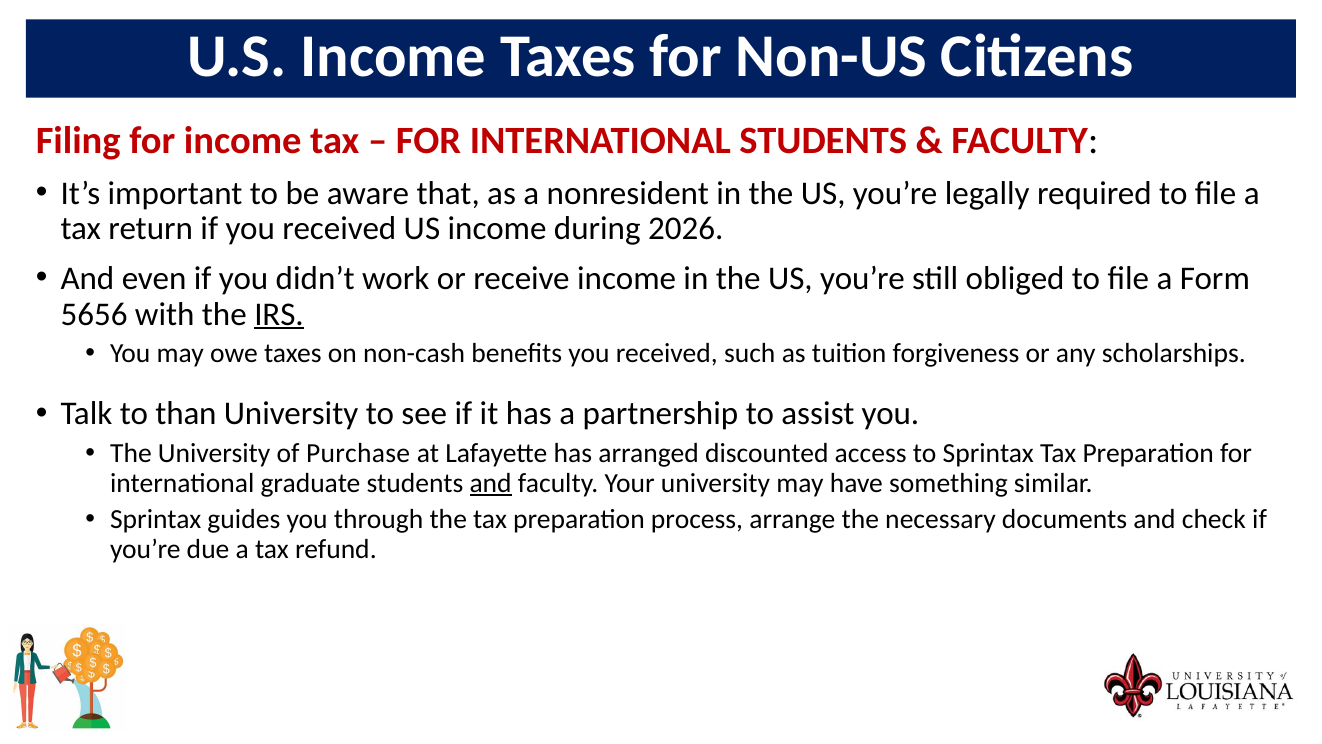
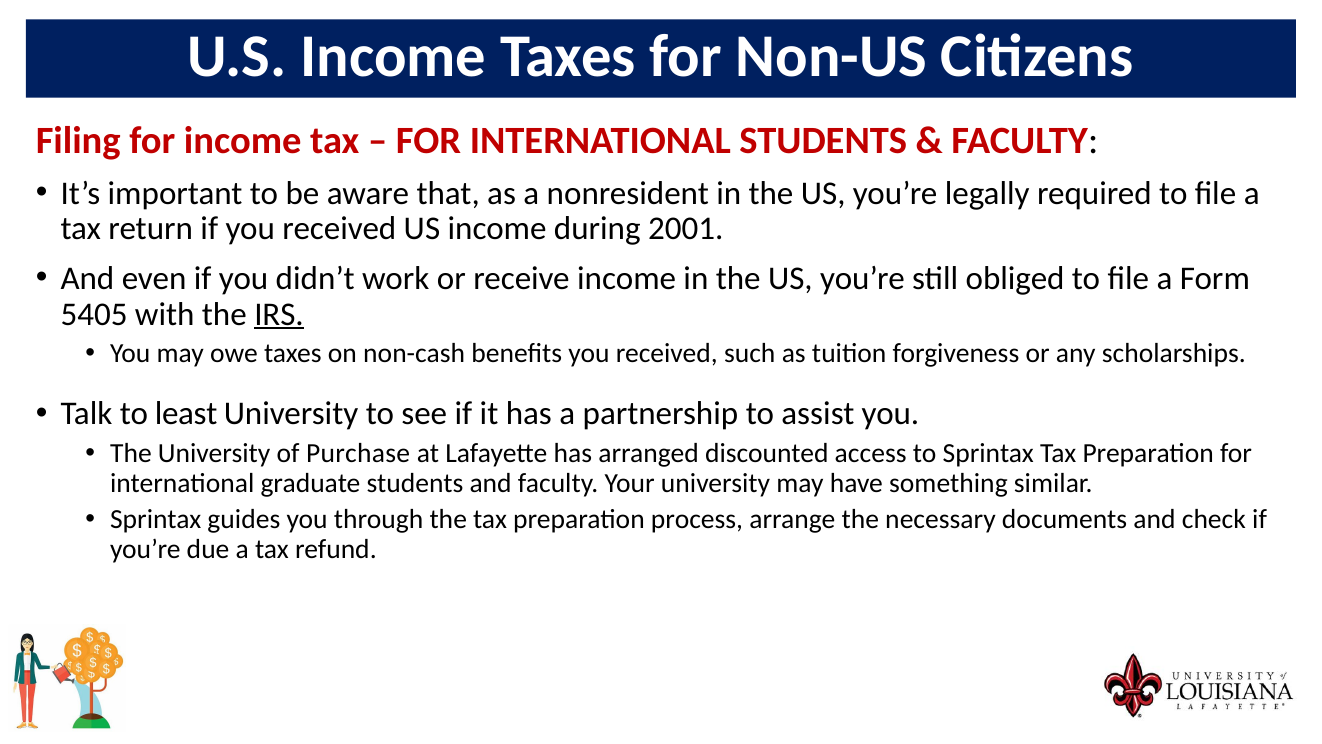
2026: 2026 -> 2001 (686, 229)
5656: 5656 -> 5405 (94, 314)
than: than -> least (186, 413)
and underline: present -> none (491, 483)
